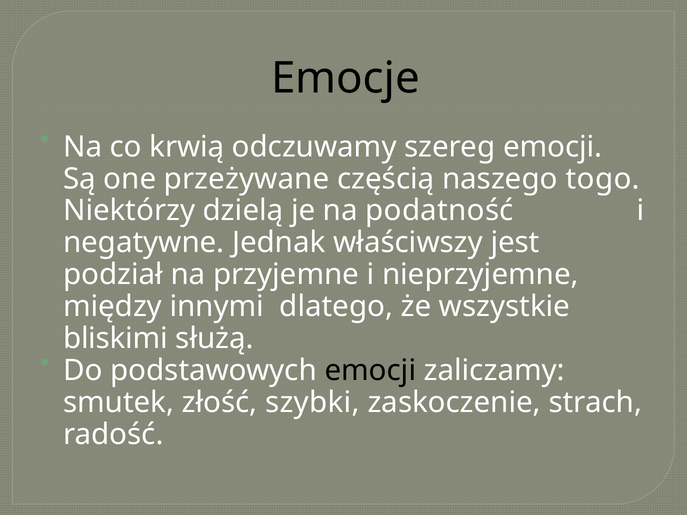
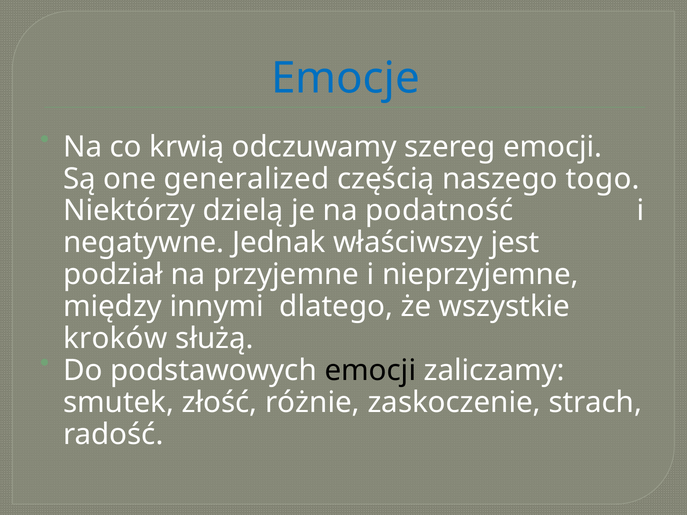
Emocje colour: black -> blue (346, 78)
przeżywane: przeżywane -> generalized (247, 179)
bliskimi: bliskimi -> kroków (115, 339)
szybki: szybki -> różnie (312, 403)
